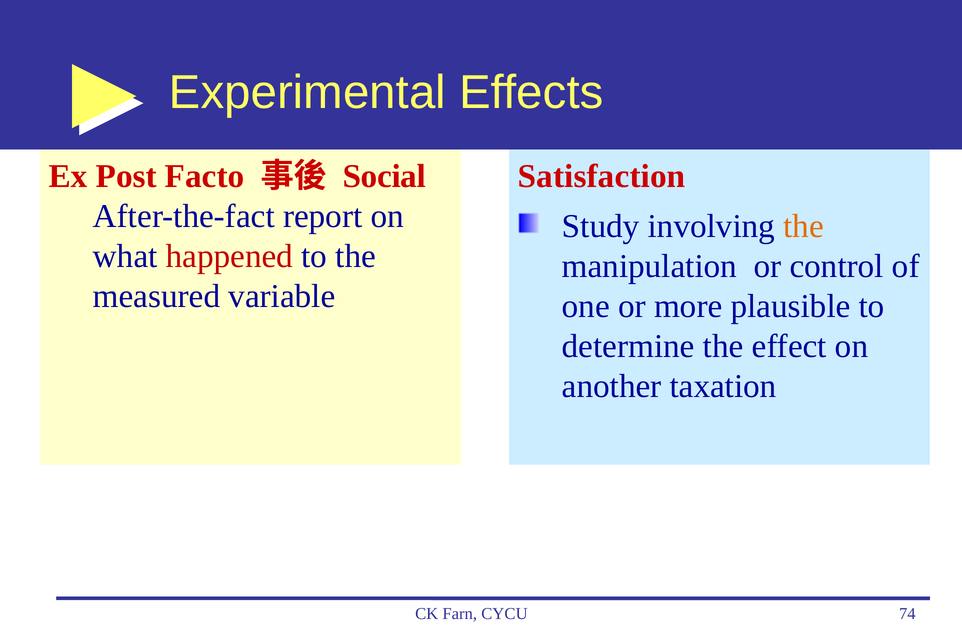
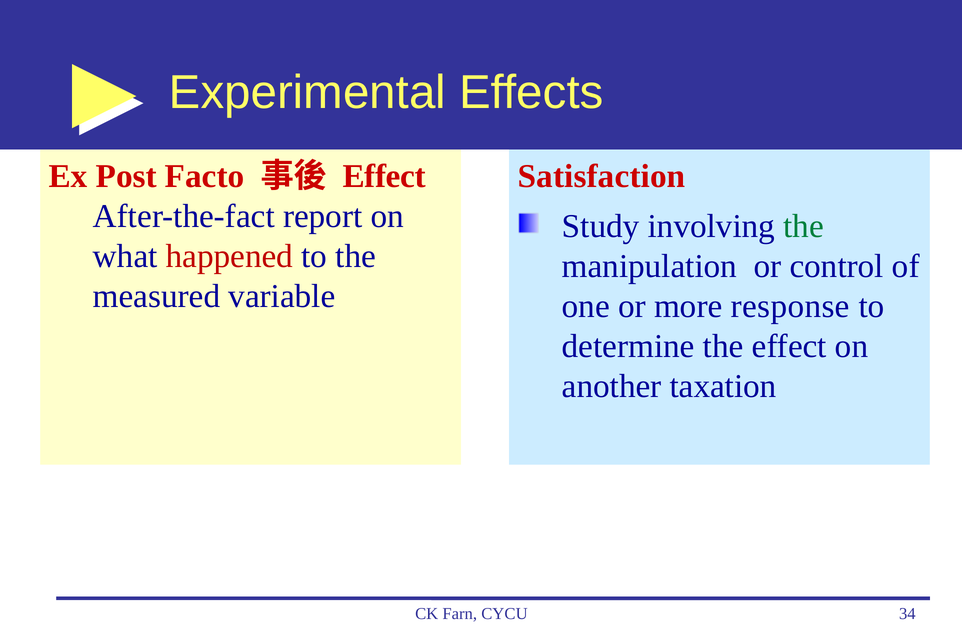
Social: Social -> Effect (384, 176)
the colour: orange -> green (804, 226)
plausible: plausible -> response (790, 306)
74: 74 -> 34 (907, 614)
